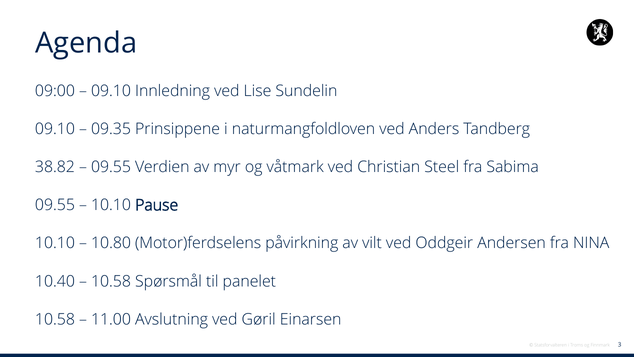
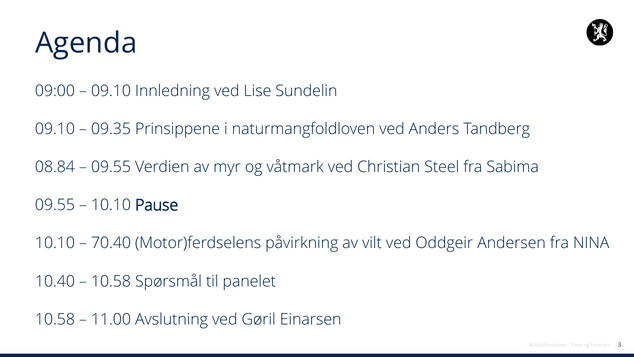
38.82: 38.82 -> 08.84 (55, 167)
10.80: 10.80 -> 70.40 (111, 243)
